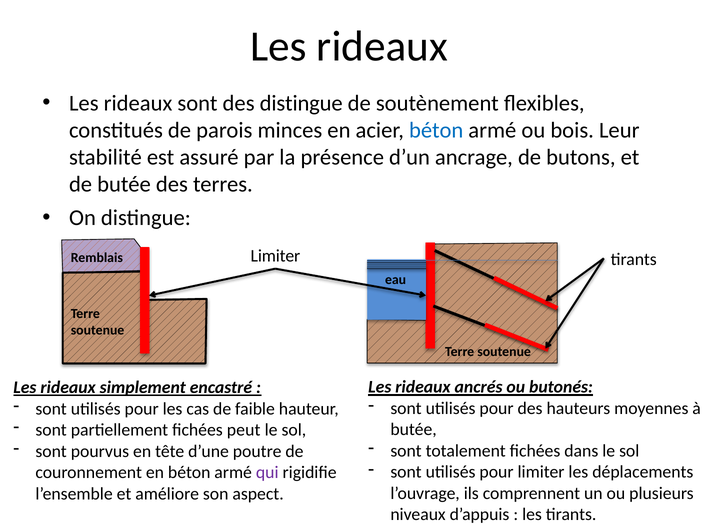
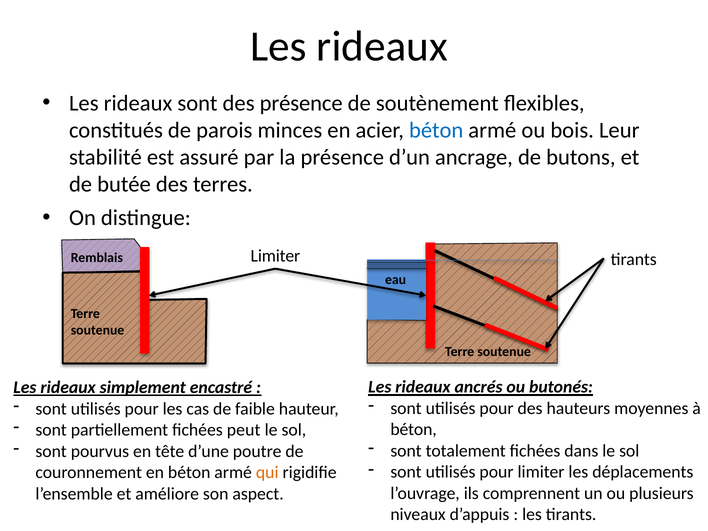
des distingue: distingue -> présence (301, 103)
butée: butée -> béton (414, 430)
qui colour: purple -> orange (267, 473)
